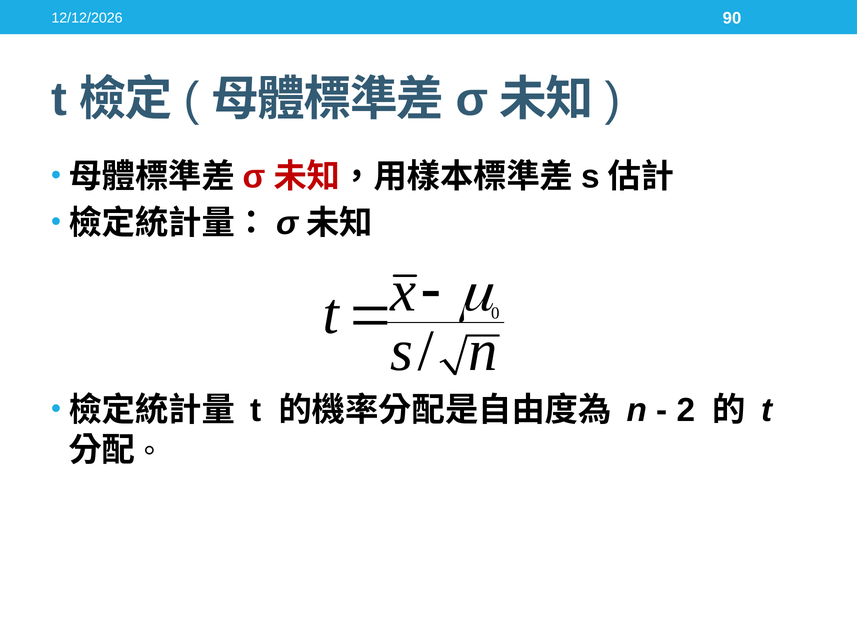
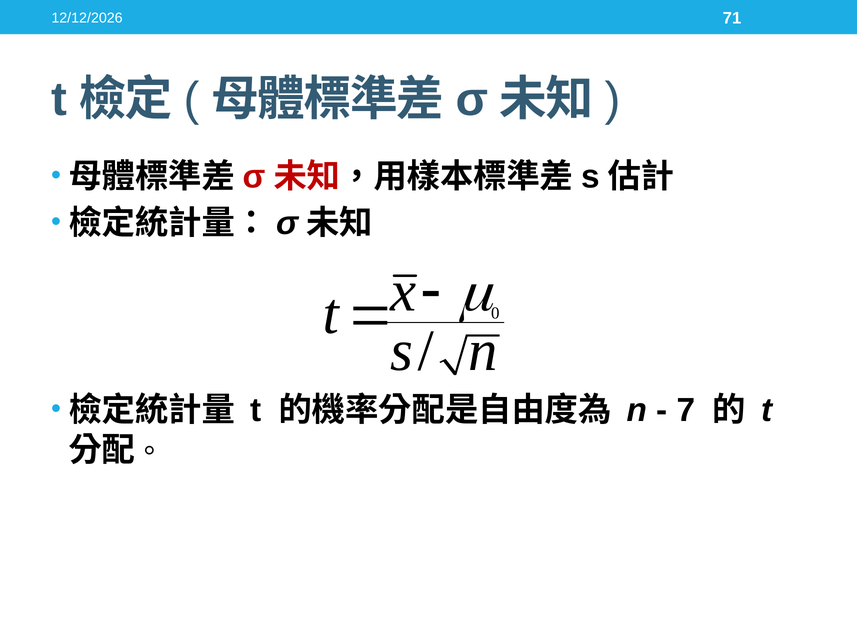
90: 90 -> 71 (732, 18)
2: 2 -> 7 (686, 410)
